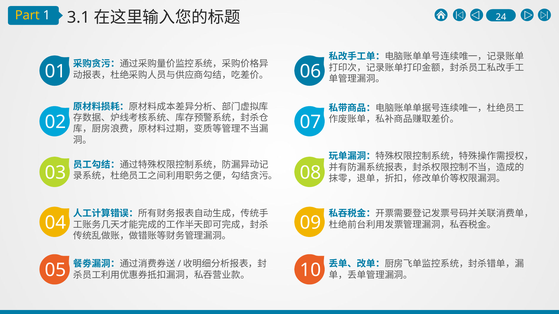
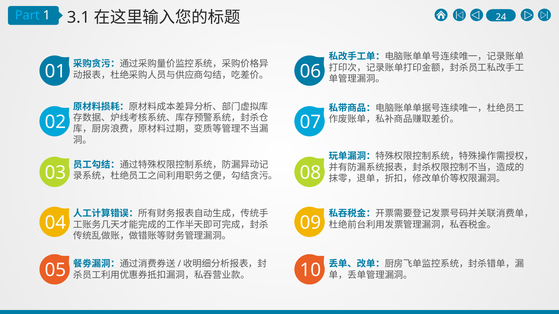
Part colour: yellow -> light blue (27, 15)
